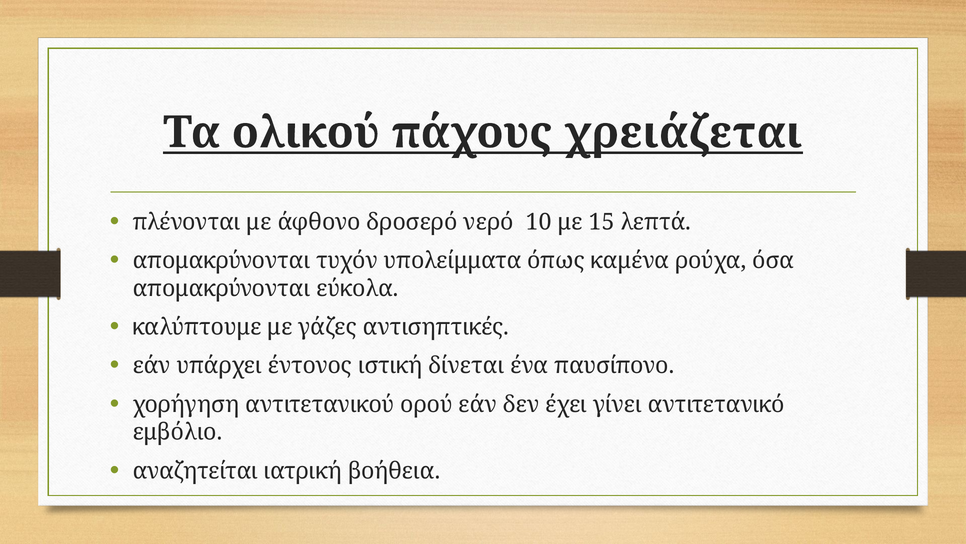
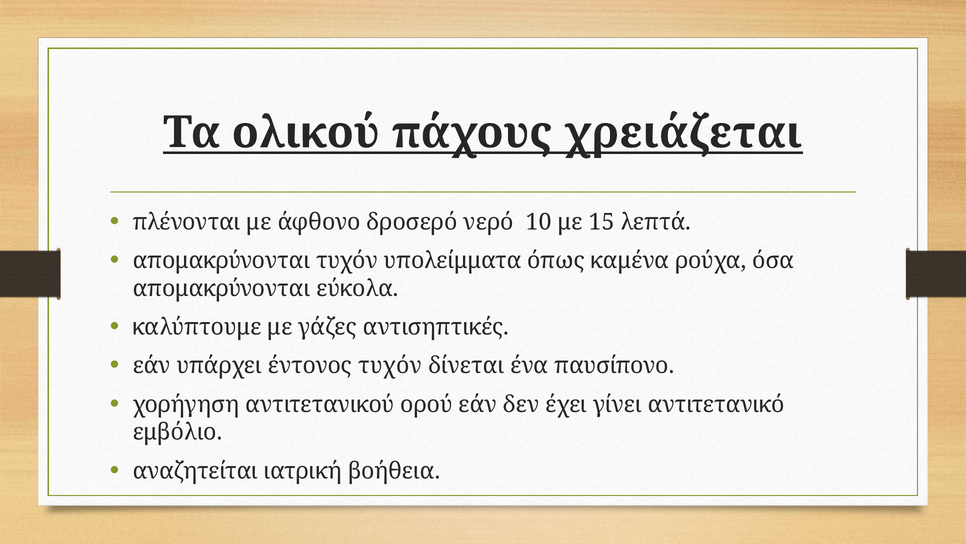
έντονος ιστική: ιστική -> τυχόν (390, 365)
